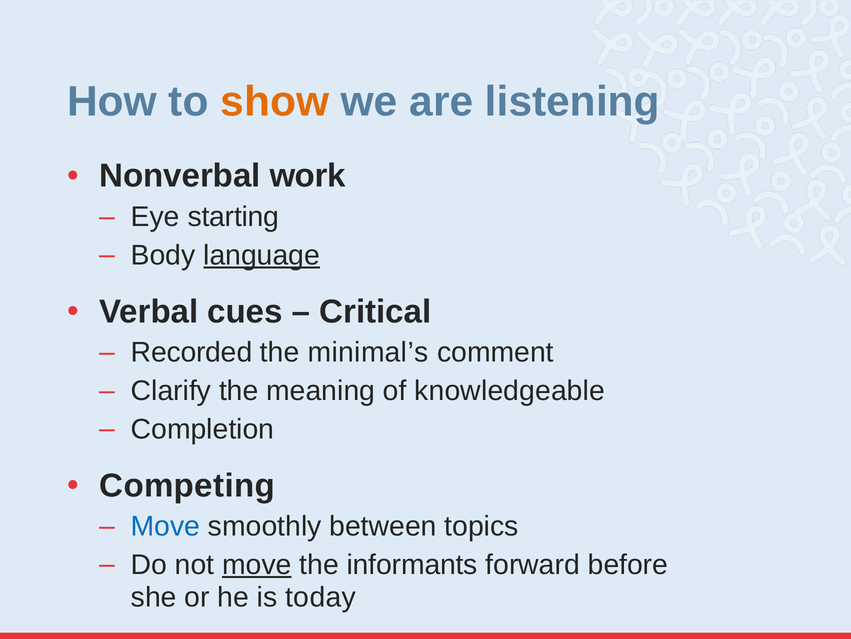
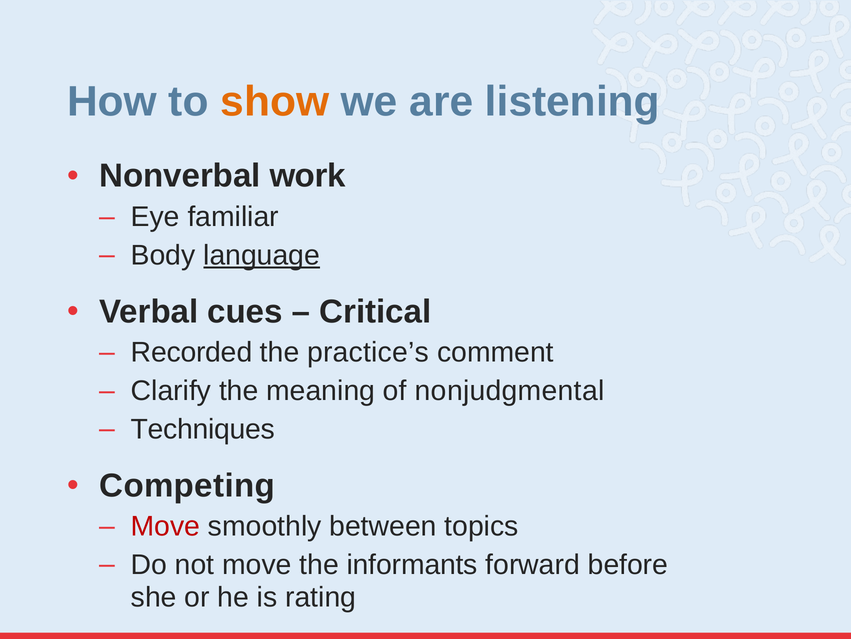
starting: starting -> familiar (233, 217)
minimal’s: minimal’s -> practice’s (368, 352)
knowledgeable: knowledgeable -> nonjudgmental (510, 390)
Completion: Completion -> Techniques (203, 429)
Move colour: blue -> red (165, 526)
move underline: present -> none (257, 564)
today: today -> rating (321, 596)
